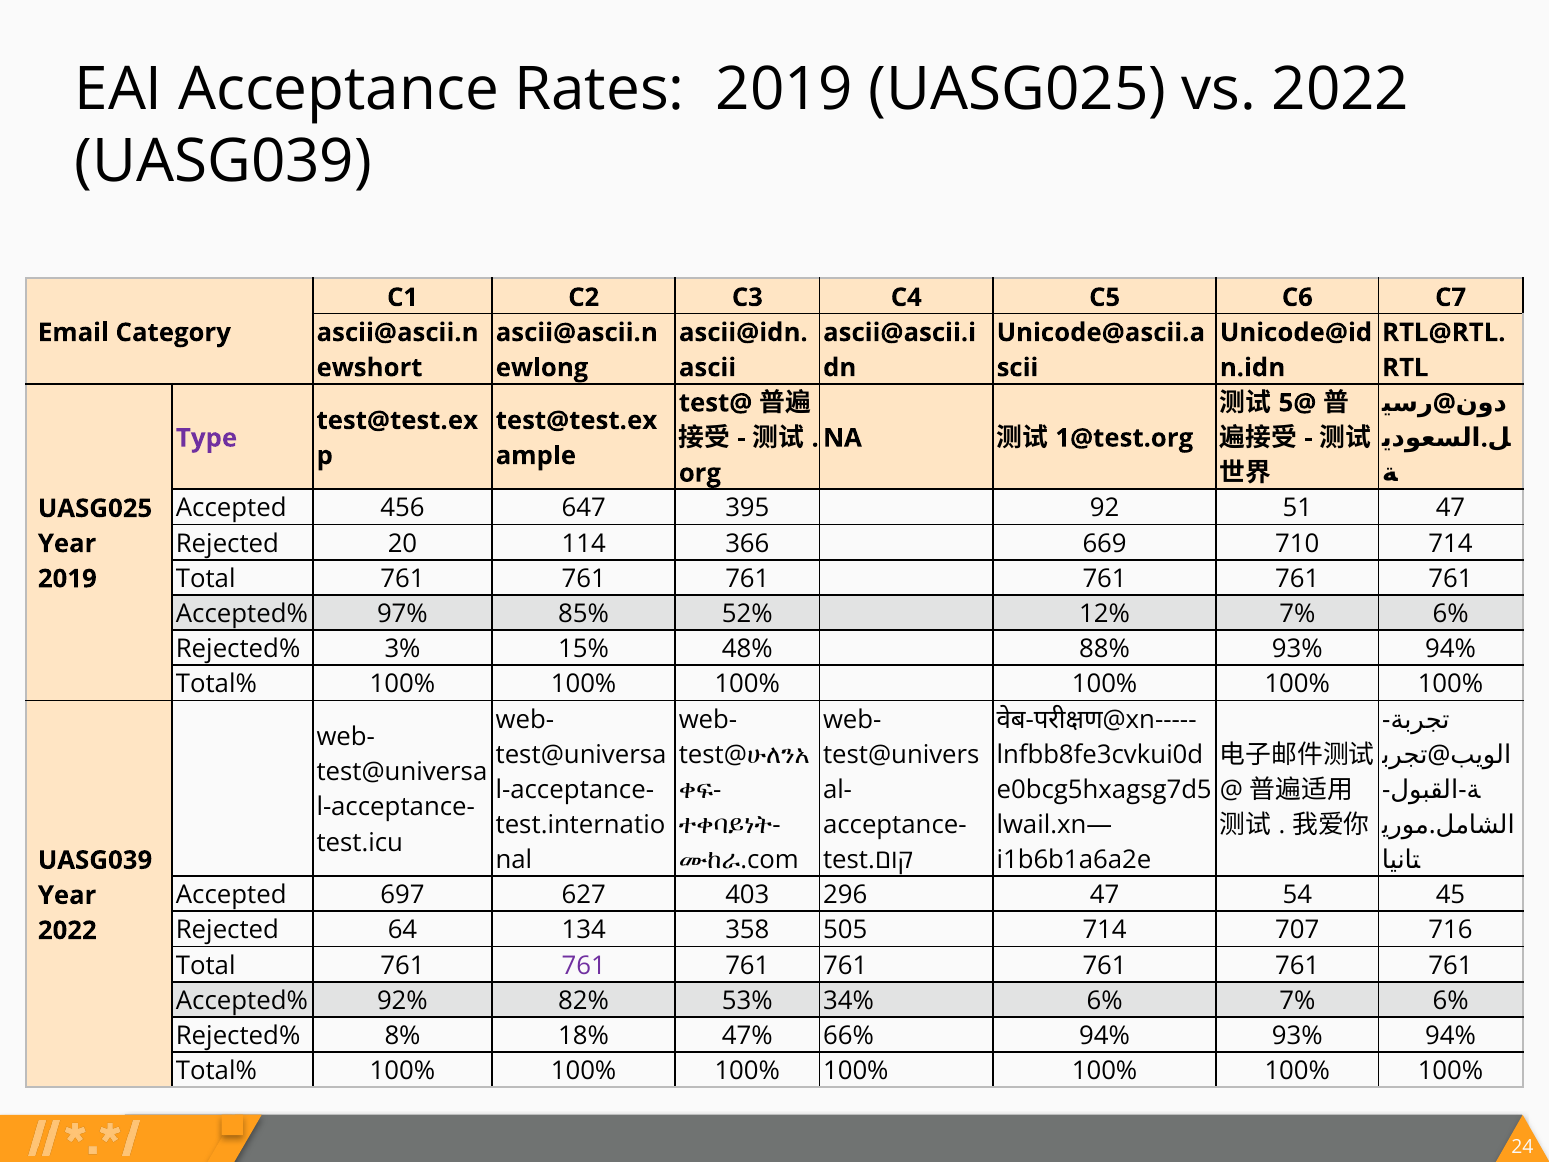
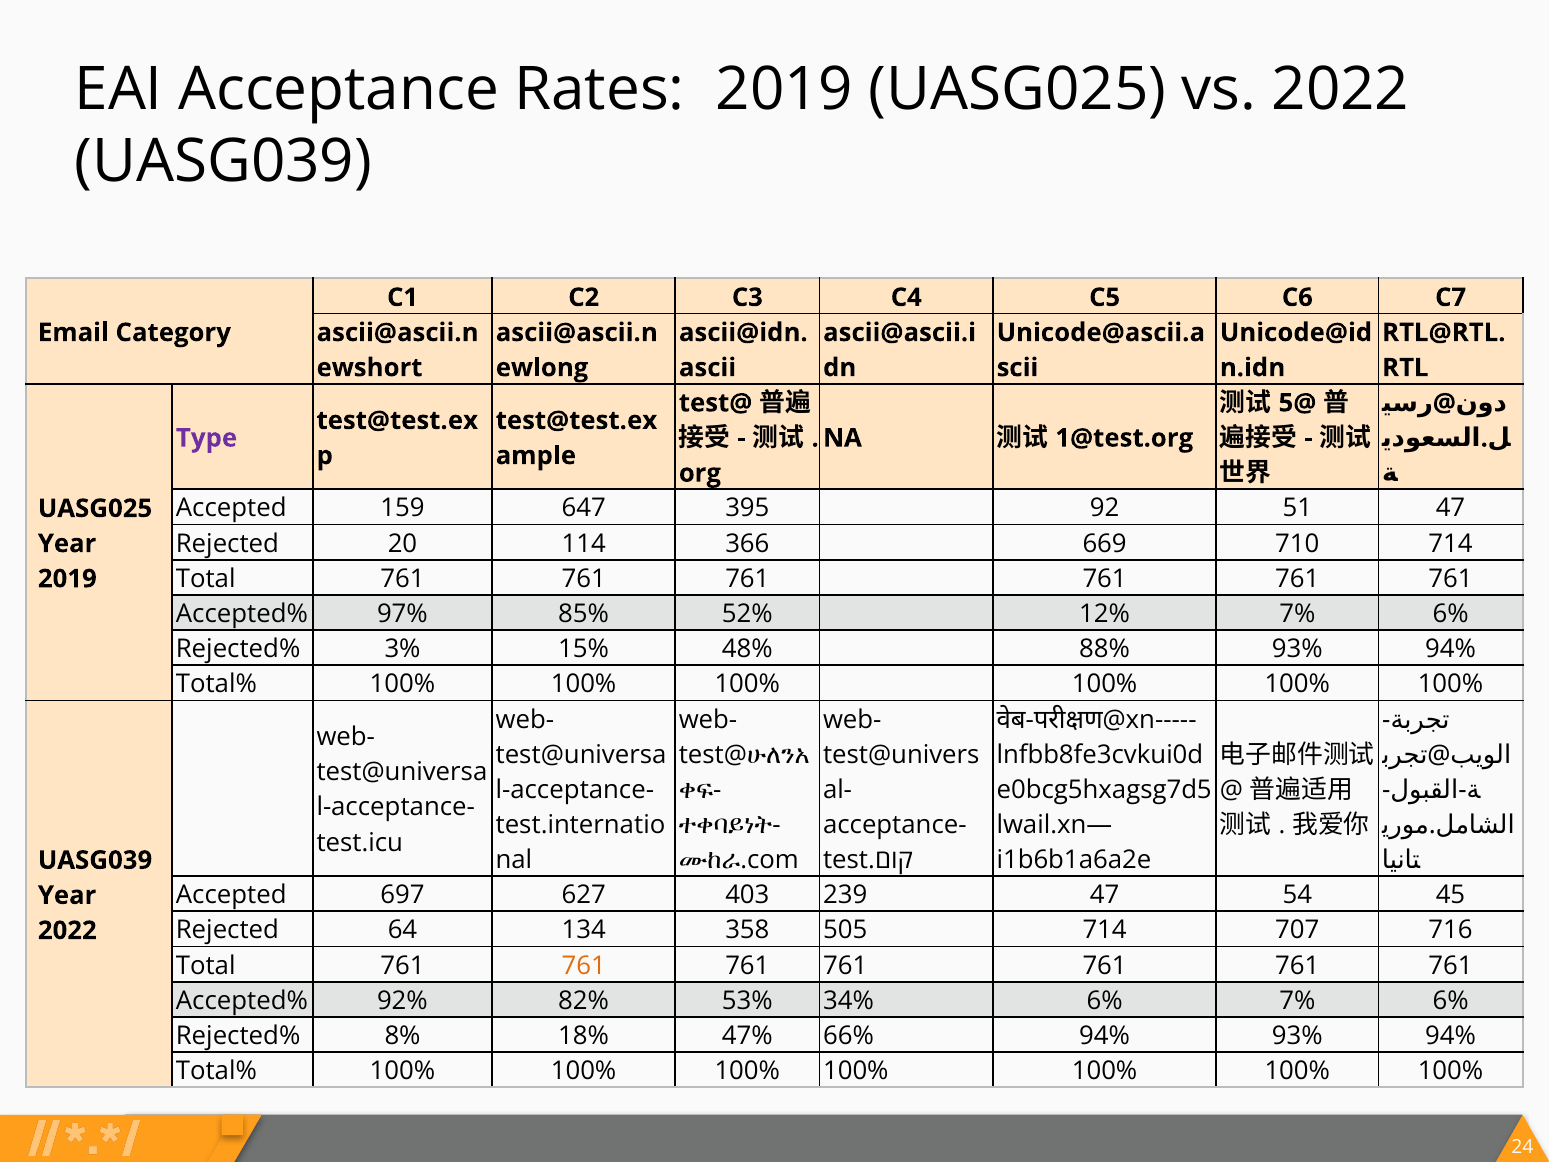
456: 456 -> 159 (402, 508)
296: 296 -> 239 (845, 895)
761 colour: purple -> orange (584, 965)
